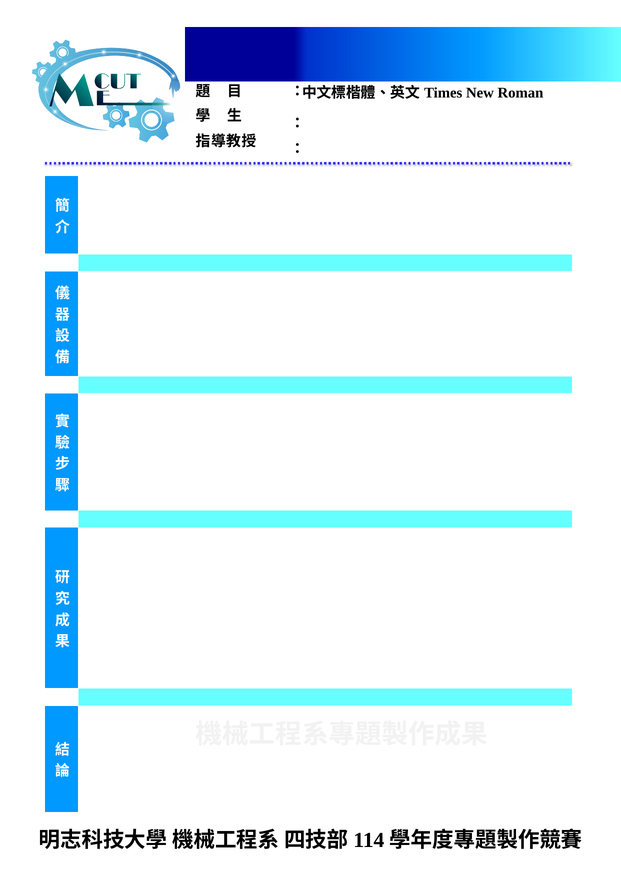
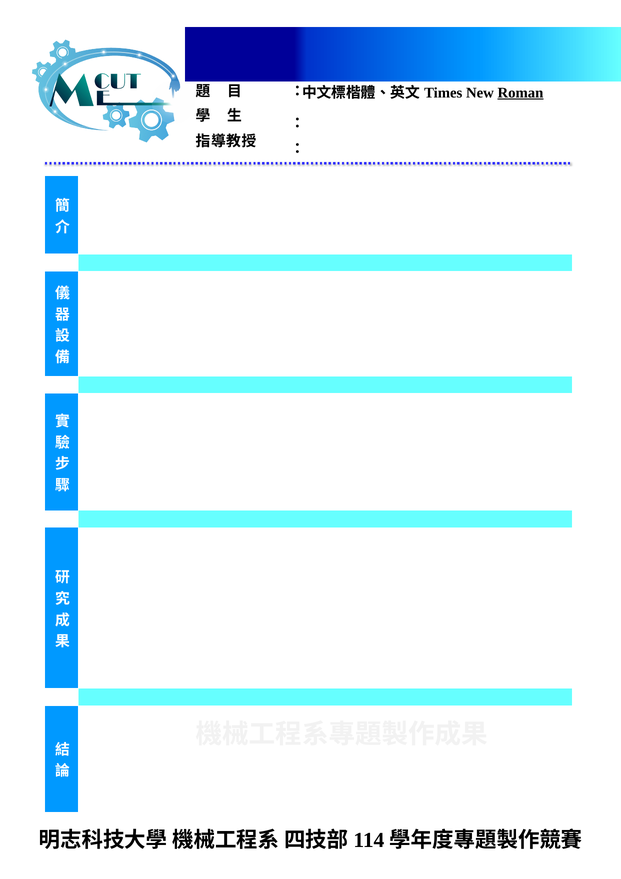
Roman underline: none -> present (520, 93)
